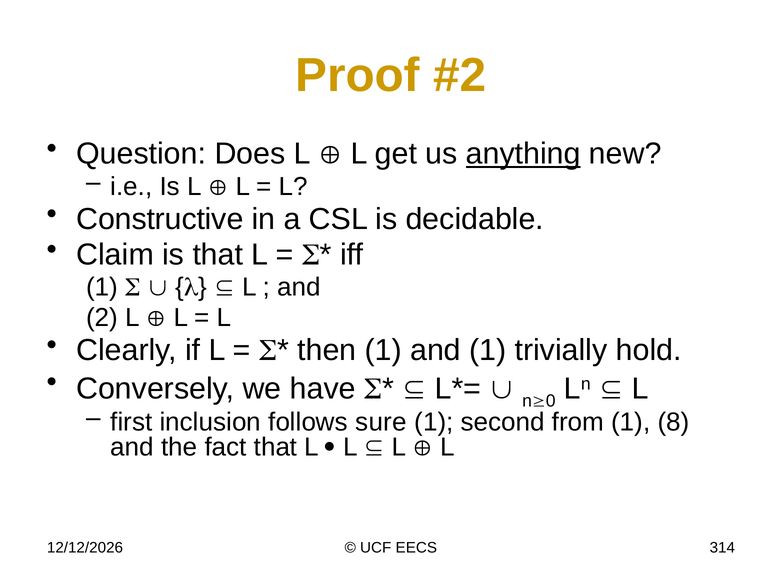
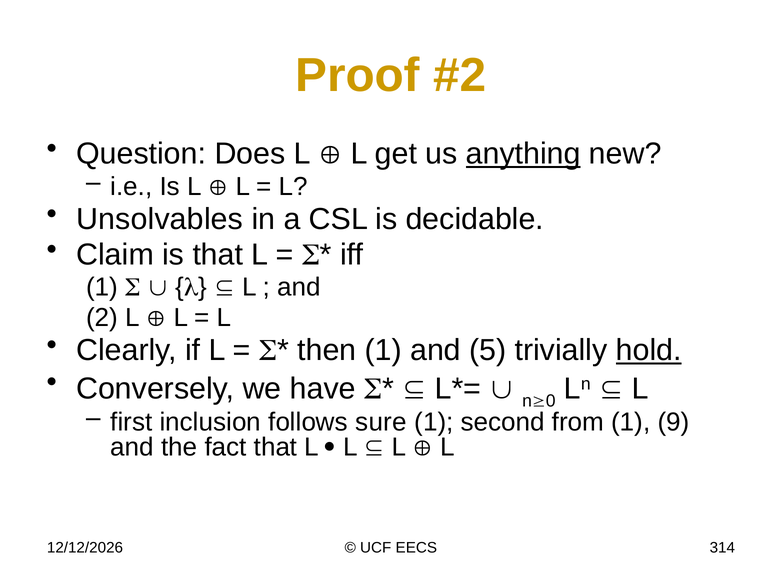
Constructive: Constructive -> Unsolvables (160, 220)
and 1: 1 -> 5 (488, 351)
hold underline: none -> present (649, 351)
8: 8 -> 9 (673, 423)
